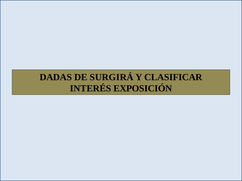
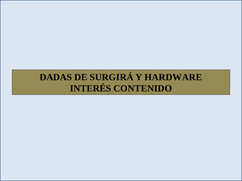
CLASIFICAR: CLASIFICAR -> HARDWARE (173, 77)
EXPOSICIÓN: EXPOSICIÓN -> CONTENIDO (143, 89)
